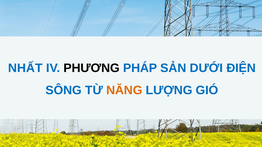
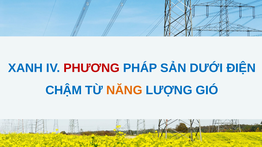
NHẤT: NHẤT -> XANH (25, 68)
PHƯƠNG colour: black -> red (92, 68)
SÔNG: SÔNG -> CHẬM (64, 90)
